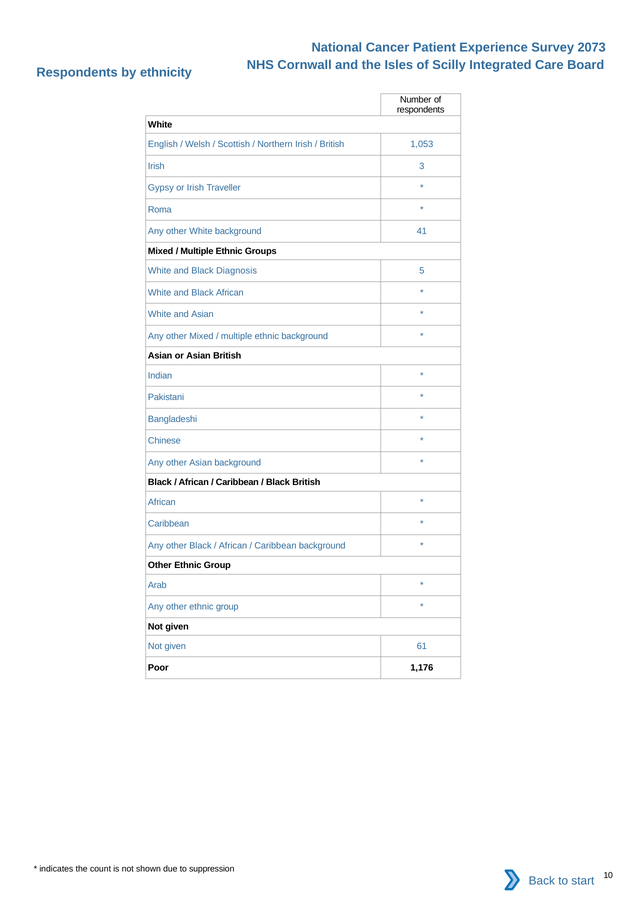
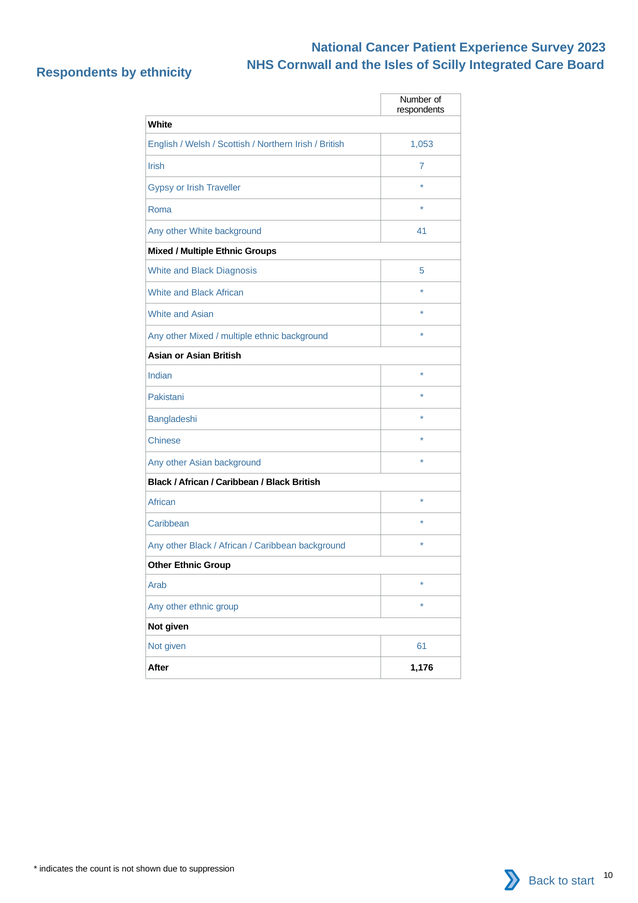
2073: 2073 -> 2023 (592, 48)
3: 3 -> 7 (422, 166)
Poor: Poor -> After (158, 668)
